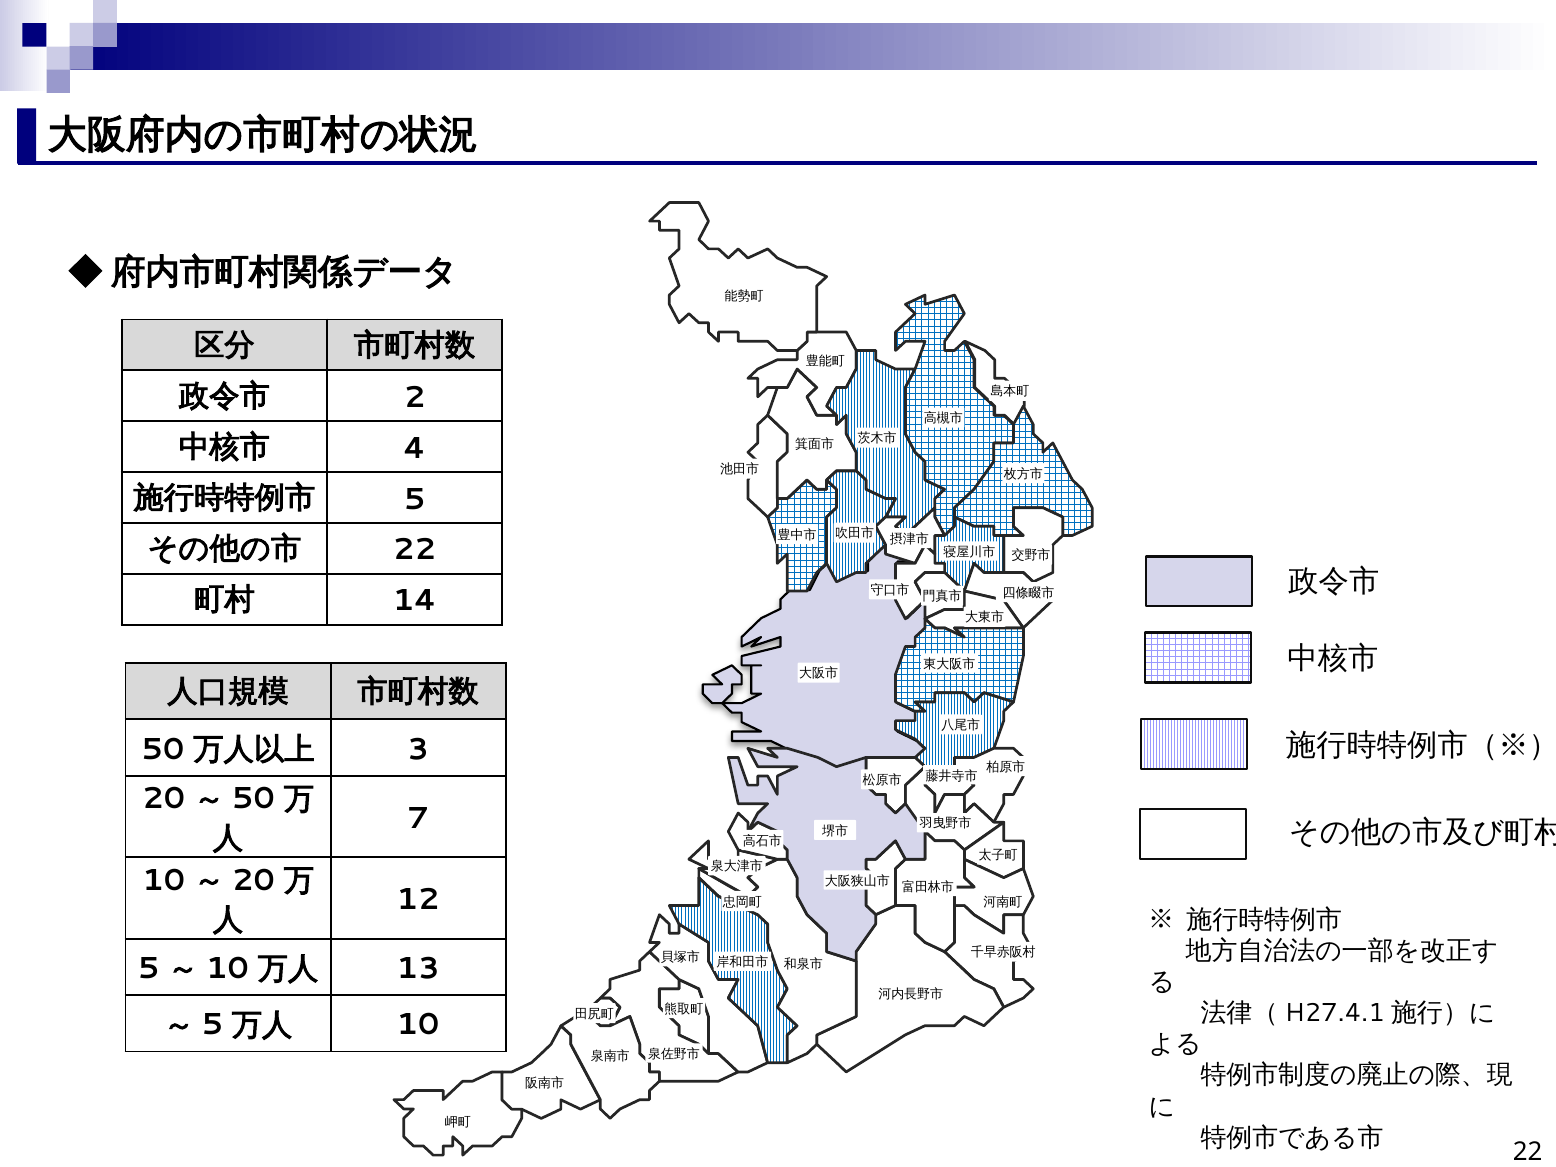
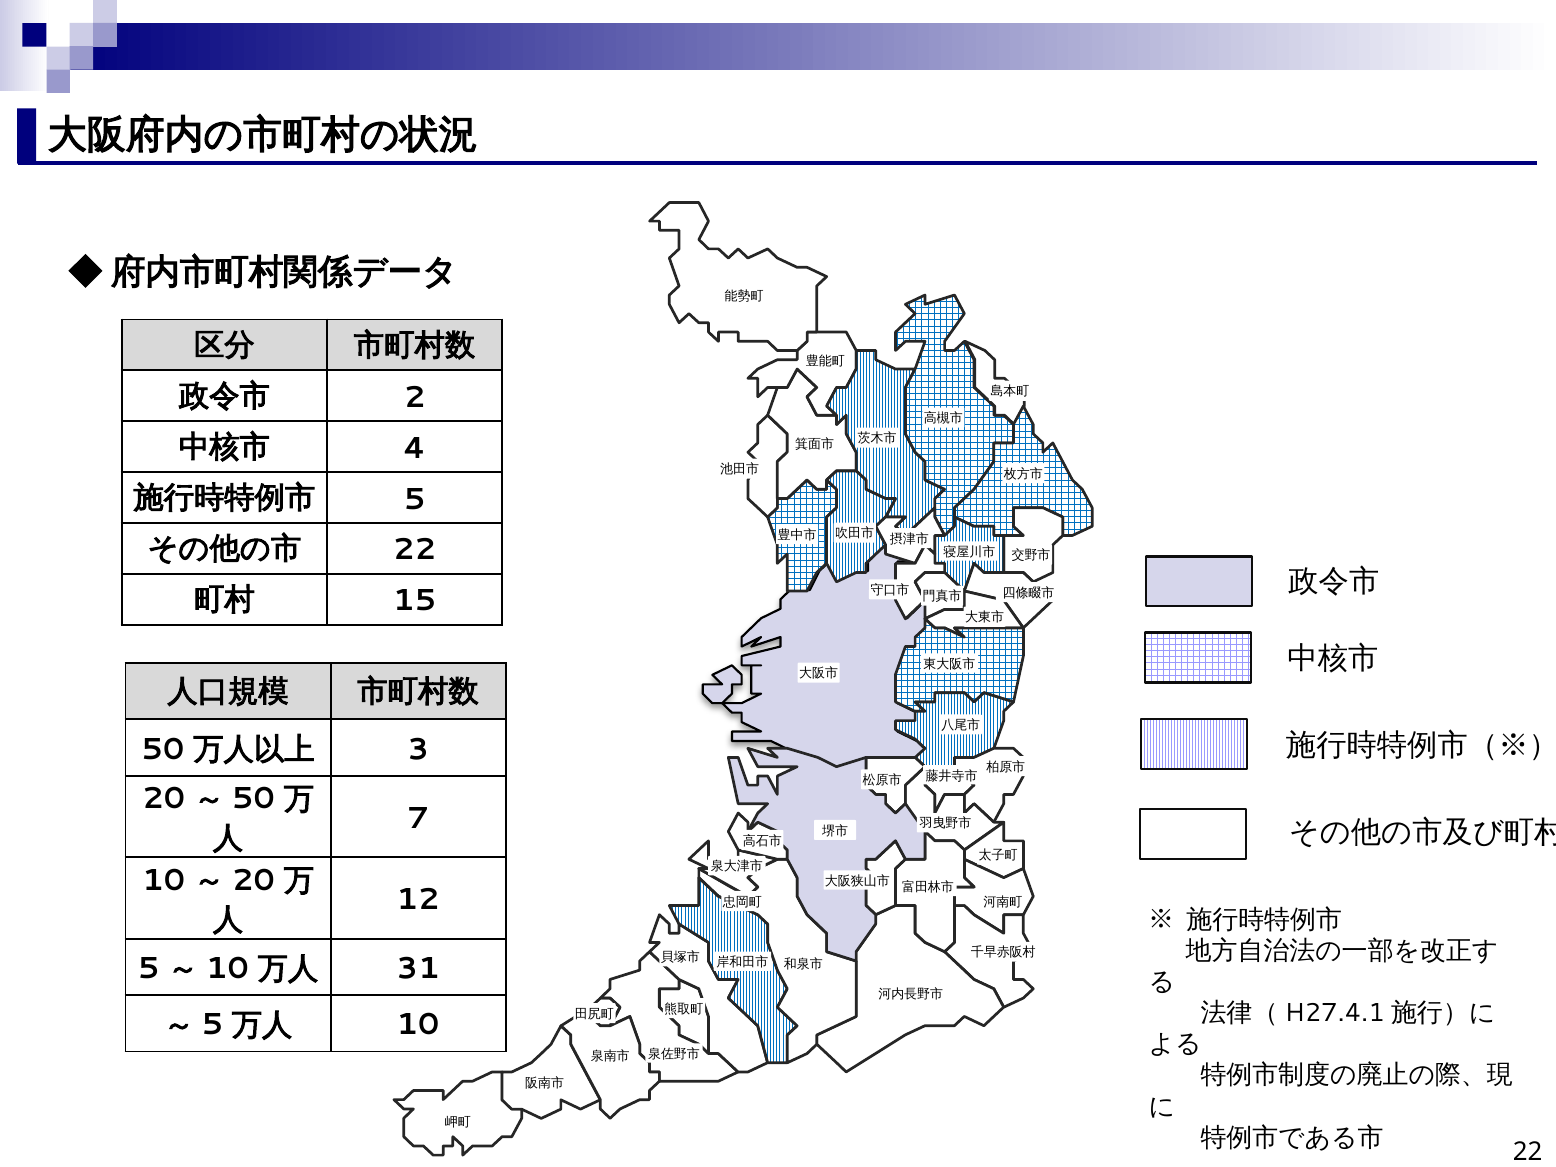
14: 14 -> 15 (415, 601)
13: 13 -> 31 (418, 969)
